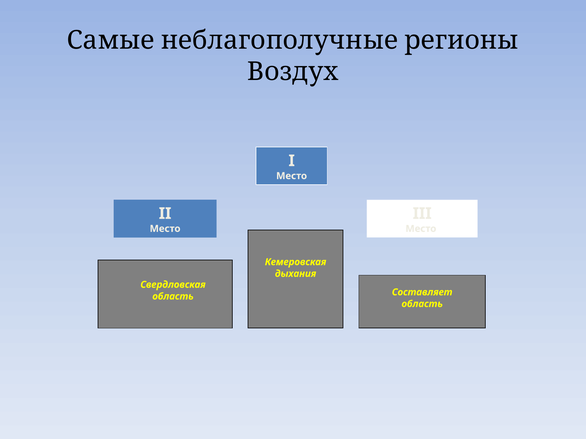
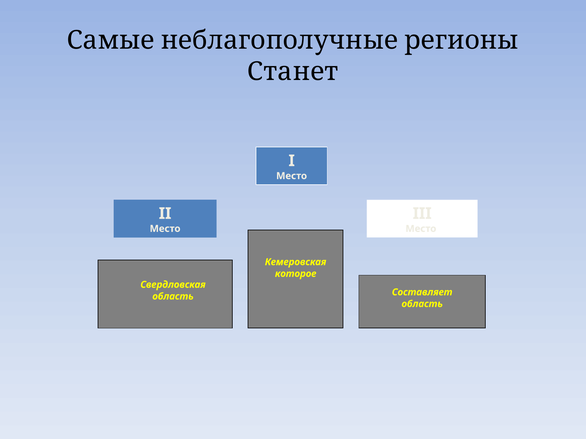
Воздух: Воздух -> Станет (293, 72)
дыхания: дыхания -> которое (296, 274)
